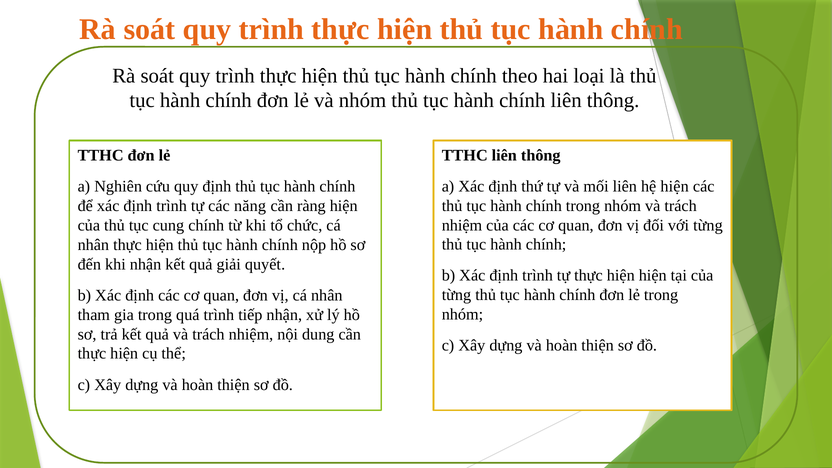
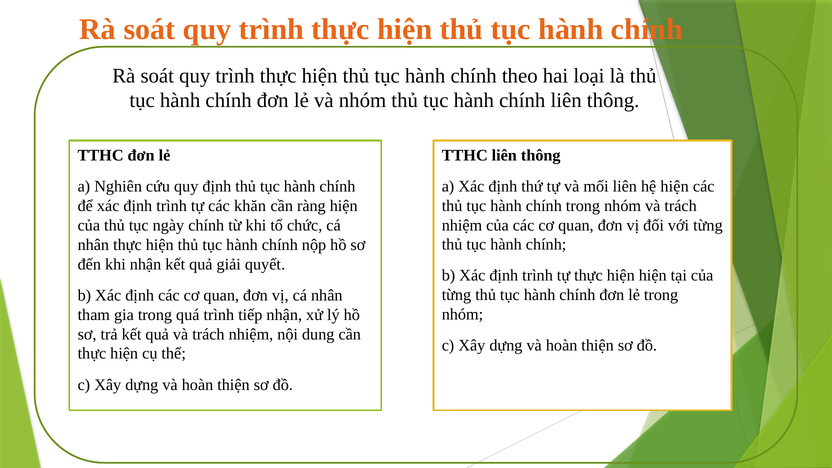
năng: năng -> khăn (250, 206)
cung: cung -> ngày (168, 225)
